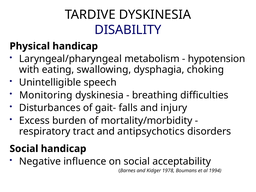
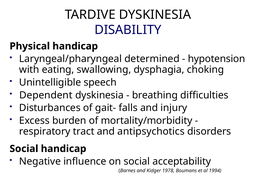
metabolism: metabolism -> determined (152, 59)
Monitoring: Monitoring -> Dependent (46, 95)
